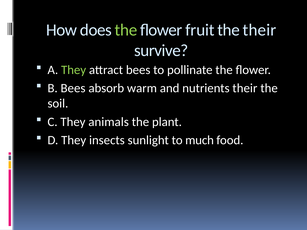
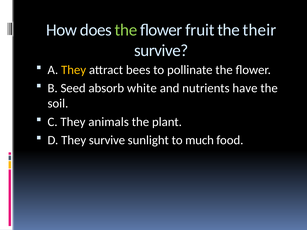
They colour: light green -> yellow (74, 70)
B Bees: Bees -> Seed (73, 88)
warm: warm -> white (142, 88)
nutrients their: their -> have (245, 88)
They insects: insects -> survive (107, 140)
